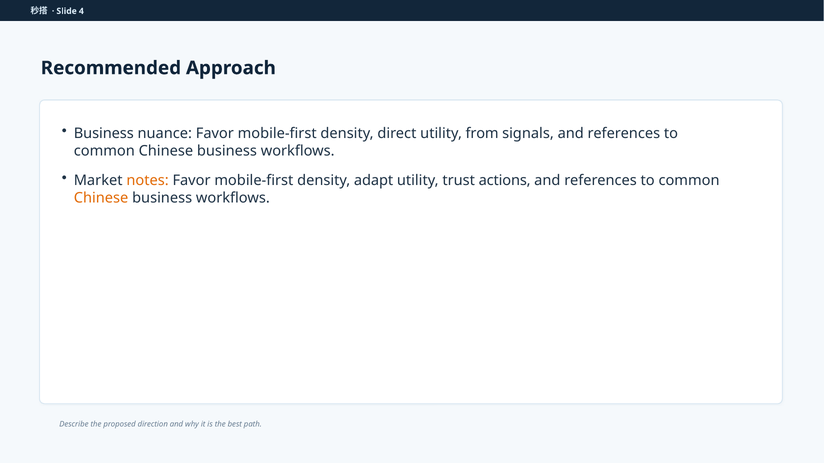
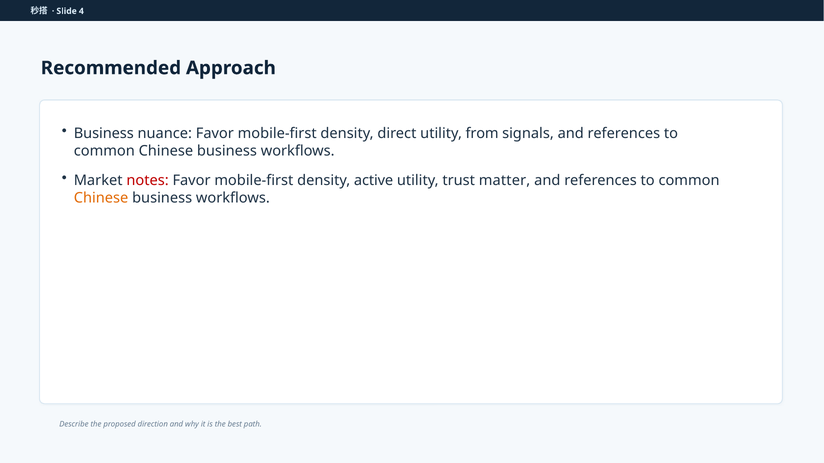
notes colour: orange -> red (148, 180)
adapt: adapt -> active (374, 180)
actions: actions -> matter (505, 180)
